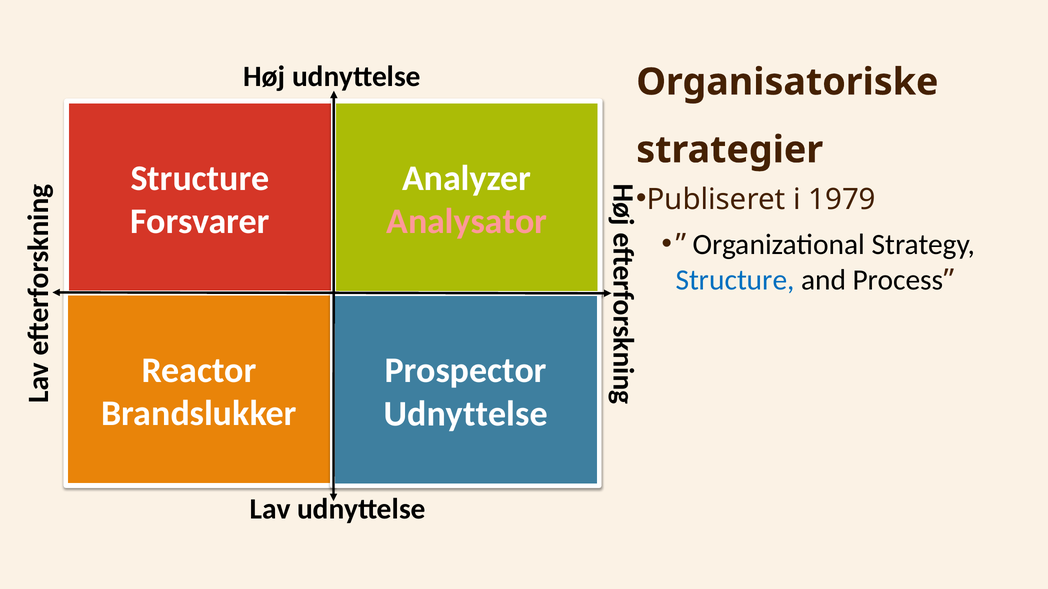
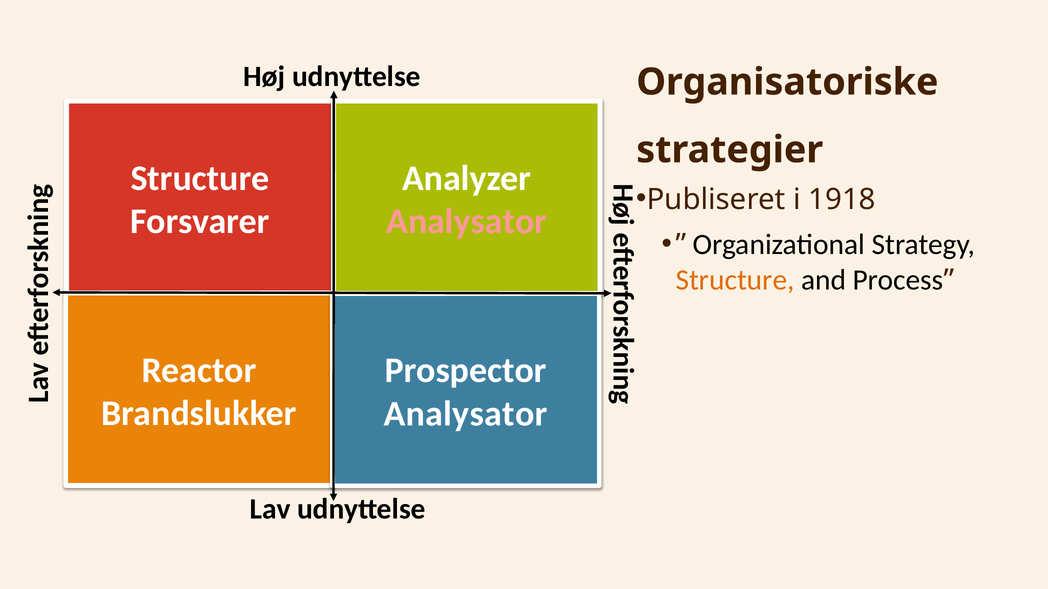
1979: 1979 -> 1918 (842, 200)
Structure colour: blue -> orange (735, 280)
Udnyttelse: Udnyttelse -> Analysator (466, 414)
